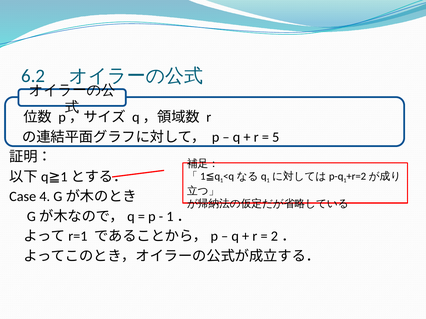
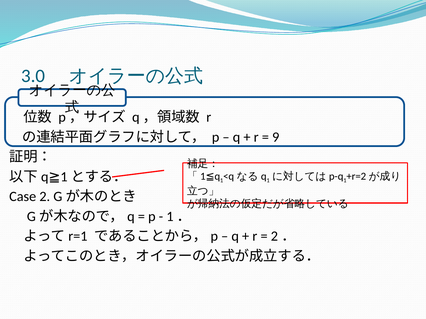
6.2: 6.2 -> 3.0 (33, 76)
5: 5 -> 9 (276, 137)
4: 4 -> 2 (45, 197)
